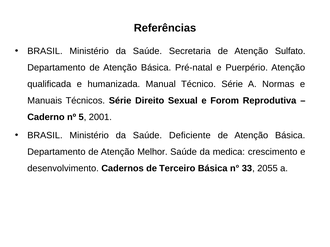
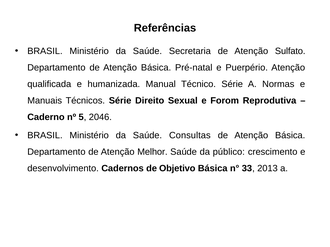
2001: 2001 -> 2046 (100, 117)
Deficiente: Deficiente -> Consultas (190, 136)
medica: medica -> público (229, 152)
Terceiro: Terceiro -> Objetivo (177, 169)
2055: 2055 -> 2013 (267, 169)
